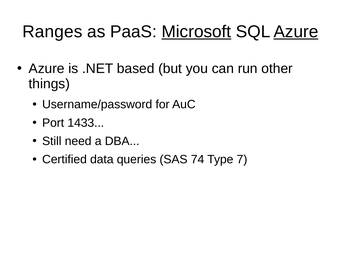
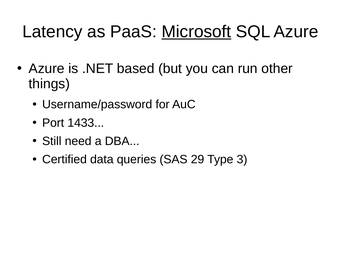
Ranges: Ranges -> Latency (52, 32)
Azure underline: present -> none (296, 32)
74: 74 -> 29 (198, 159)
7: 7 -> 3 (242, 159)
